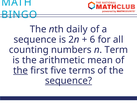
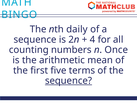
6: 6 -> 4 (92, 39)
Term: Term -> Once (116, 50)
the underline: present -> none (21, 70)
